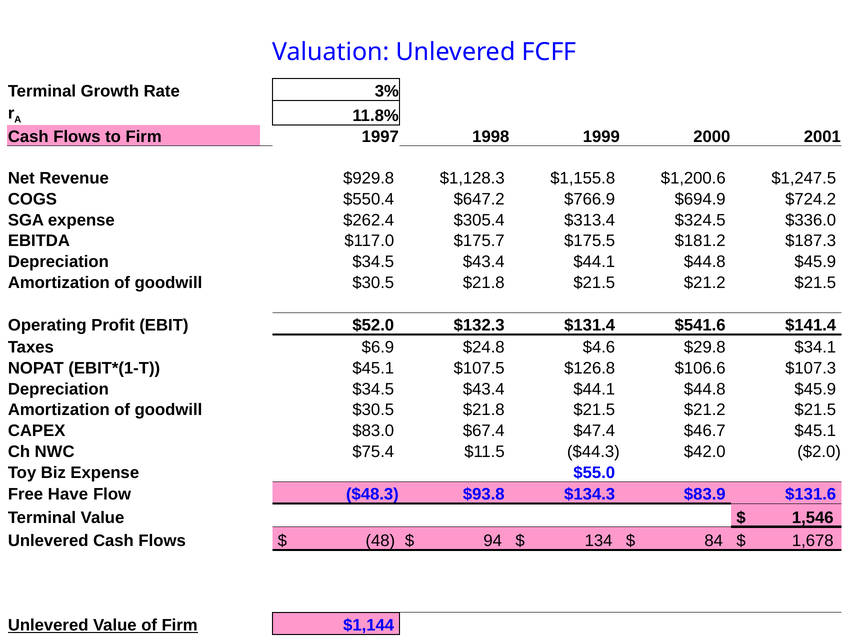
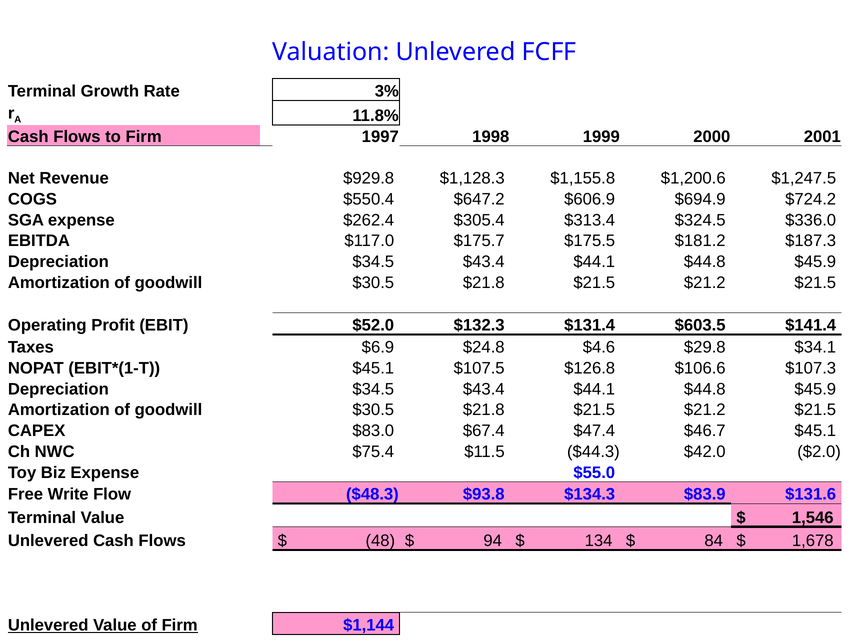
$766.9: $766.9 -> $606.9 (590, 199)
$541.6: $541.6 -> $603.5 (700, 325)
Have: Have -> Write (68, 494)
